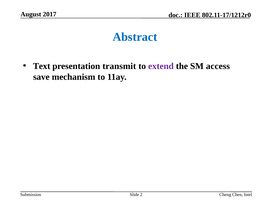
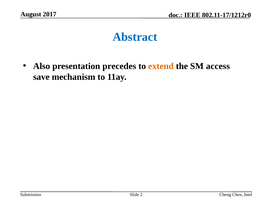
Text: Text -> Also (42, 66)
transmit: transmit -> precedes (119, 66)
extend colour: purple -> orange (161, 66)
